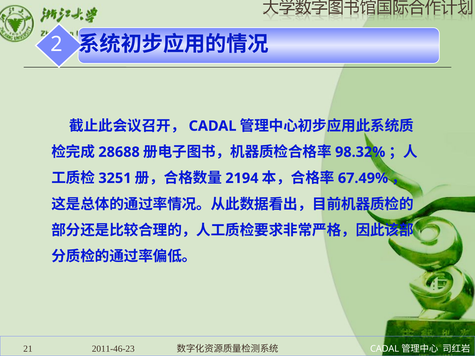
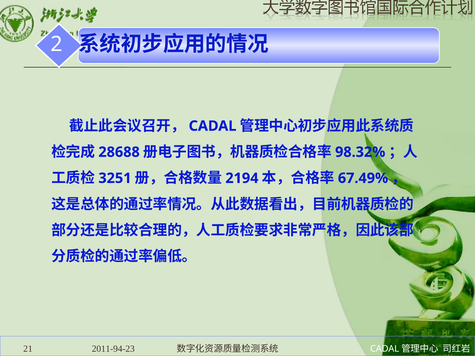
2011-46-23: 2011-46-23 -> 2011-94-23 (113, 349)
